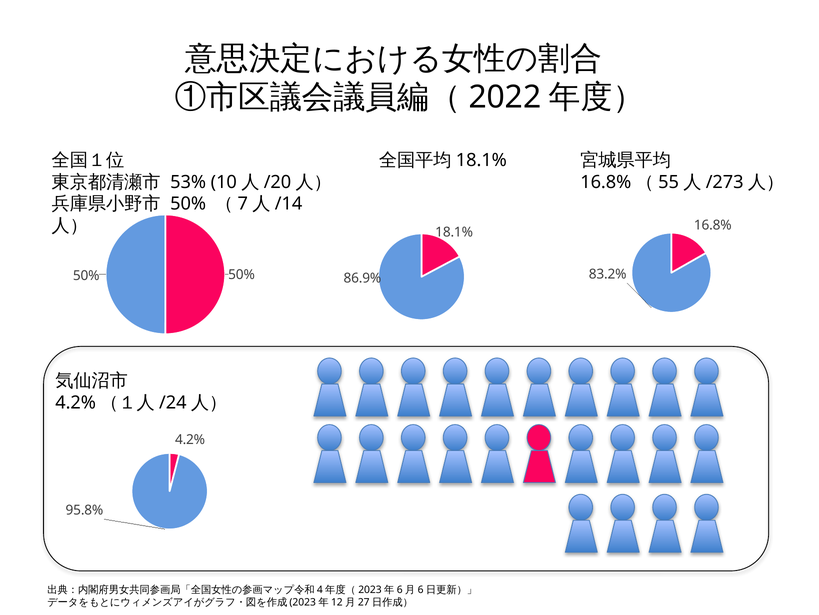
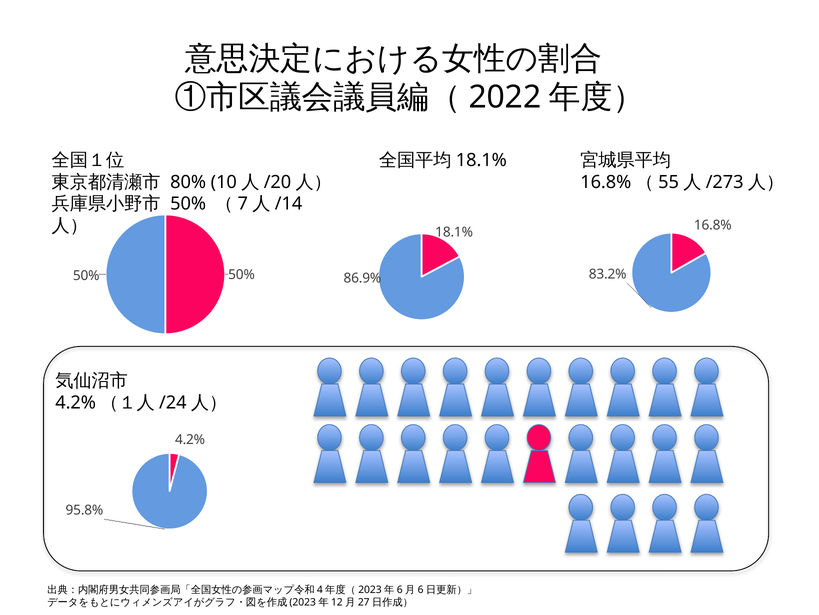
53%: 53% -> 80% (188, 182)
